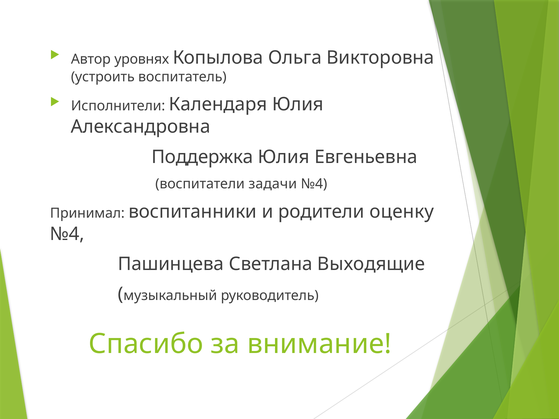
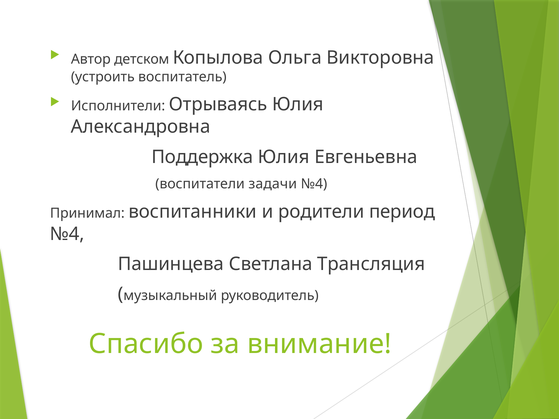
уровнях: уровнях -> детском (142, 59)
Календаря: Календаря -> Отрываясь (218, 105)
оценку: оценку -> период (402, 212)
Выходящие: Выходящие -> Трансляция (371, 264)
